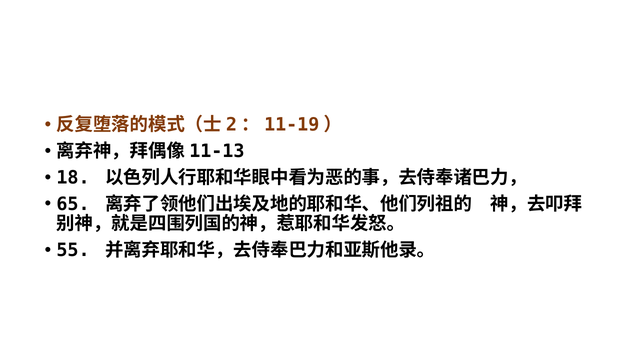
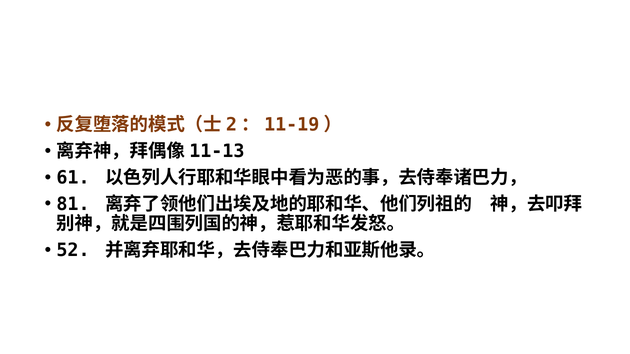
18: 18 -> 61 (73, 178)
65: 65 -> 81 (73, 204)
55: 55 -> 52 (73, 251)
